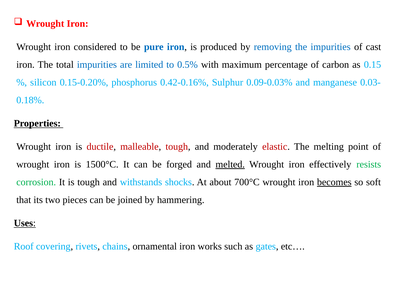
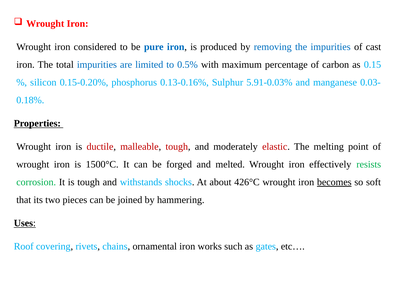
0.42-0.16%: 0.42-0.16% -> 0.13-0.16% (184, 82)
0.09-0.03%: 0.09-0.03% -> 5.91-0.03% (269, 82)
melted underline: present -> none (230, 164)
700°C: 700°C -> 426°C (247, 182)
